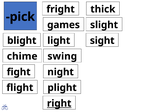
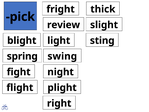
games: games -> review (64, 25)
sight: sight -> sting (102, 40)
chime: chime -> spring (22, 56)
right underline: present -> none (59, 103)
